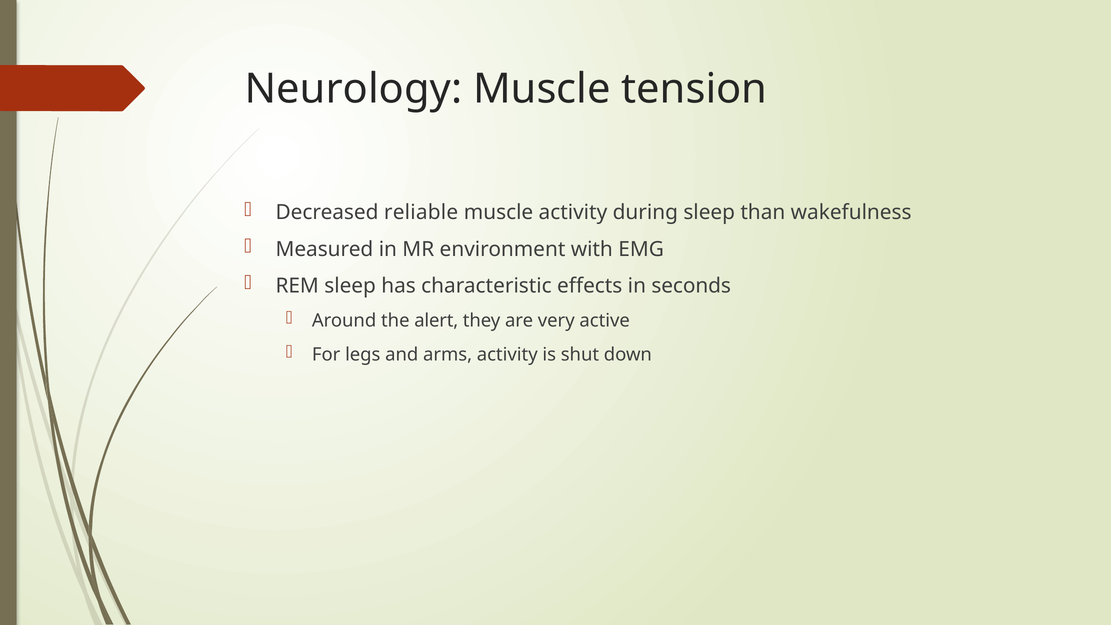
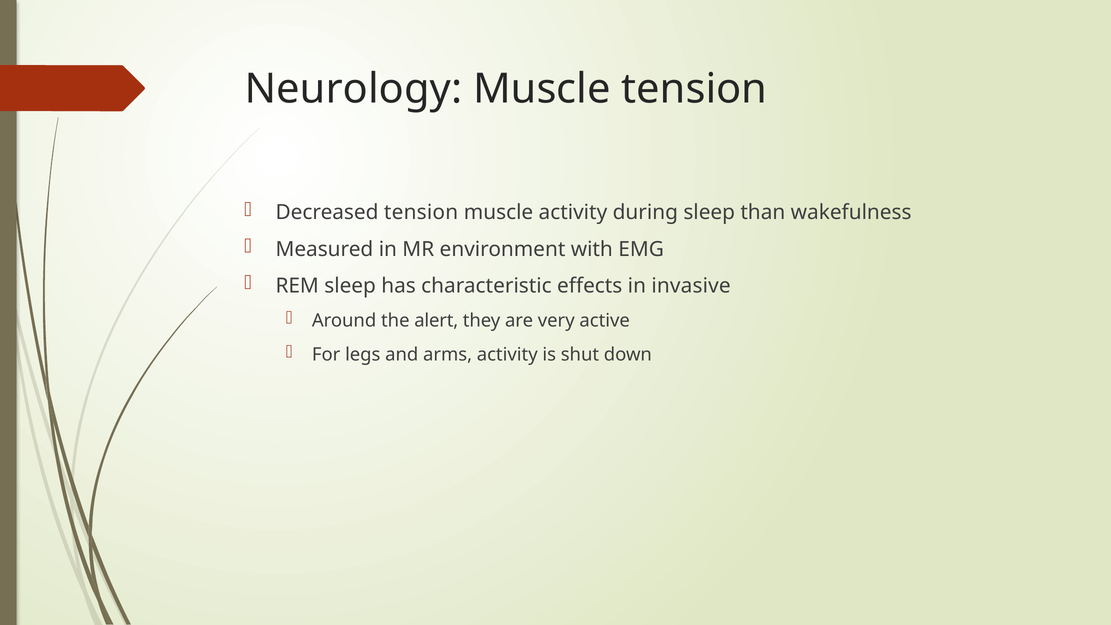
Decreased reliable: reliable -> tension (421, 213)
seconds: seconds -> invasive (691, 286)
